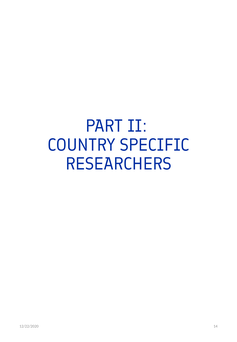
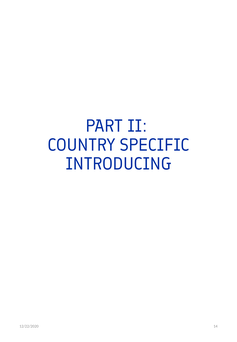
RESEARCHERS: RESEARCHERS -> INTRODUCING (118, 164)
